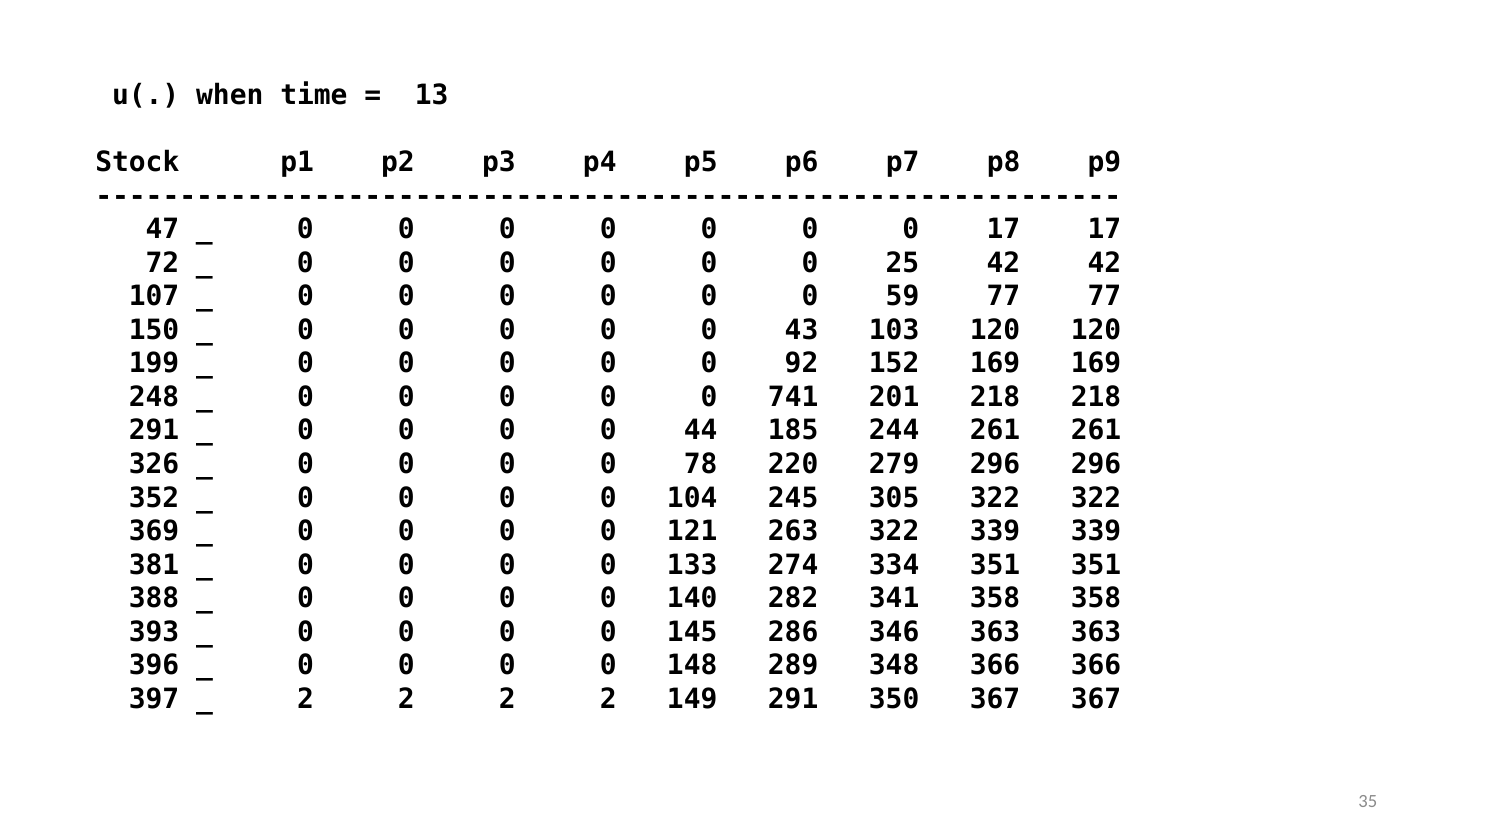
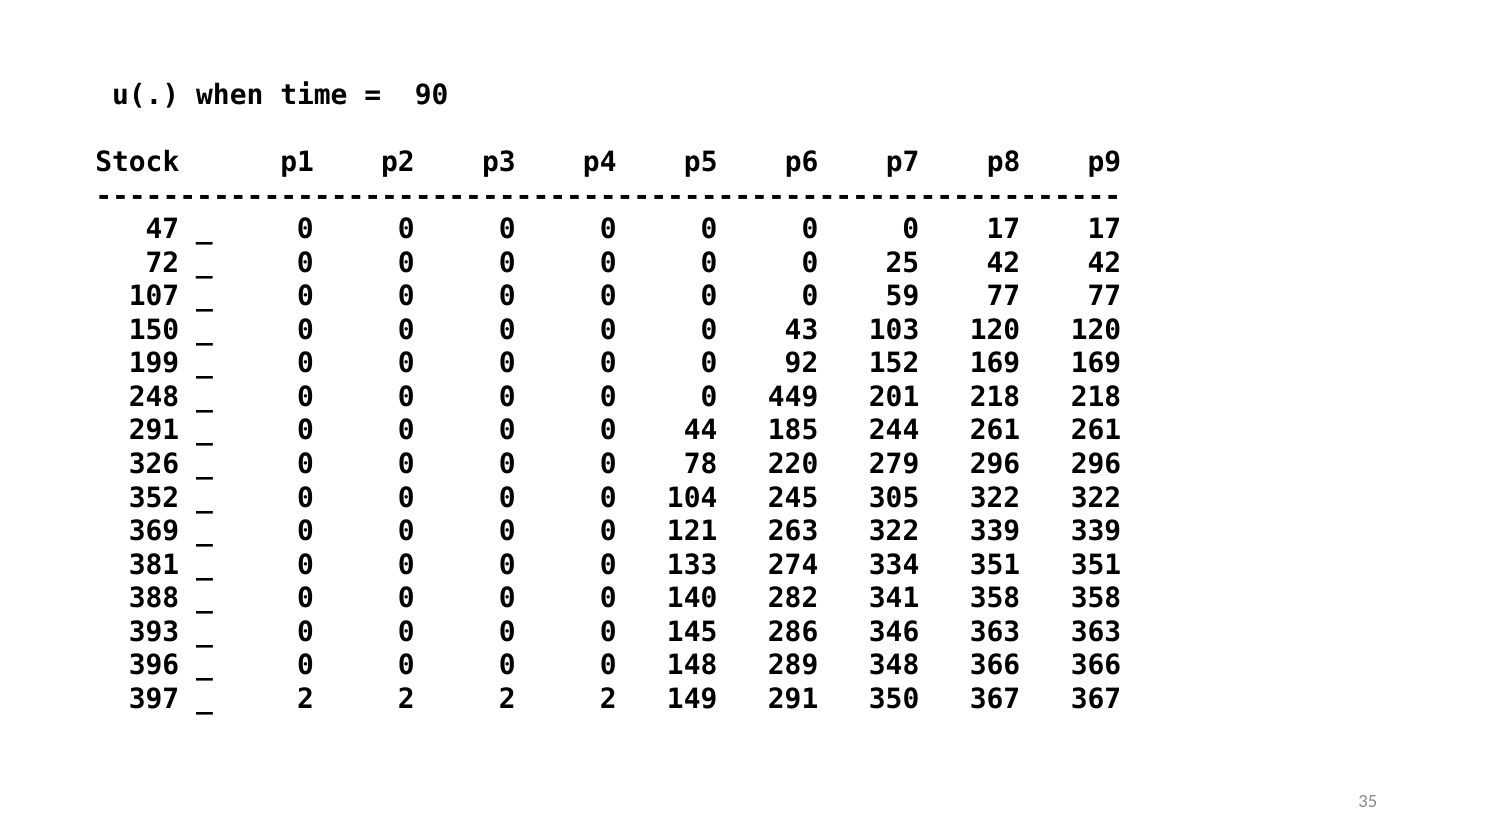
13: 13 -> 90 (432, 95)
741: 741 -> 449 (793, 397)
